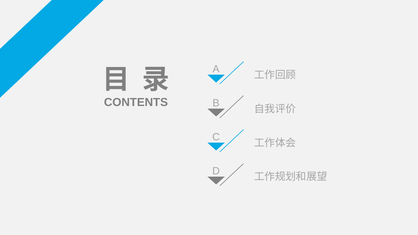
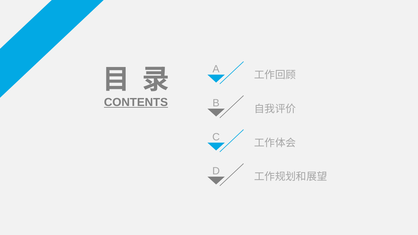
CONTENTS underline: none -> present (136, 102)
